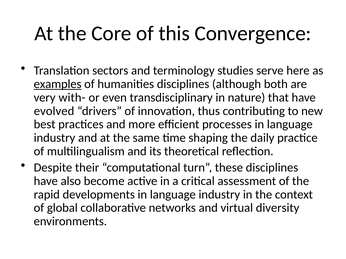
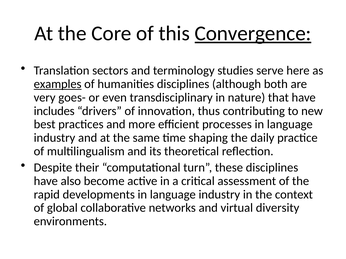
Convergence underline: none -> present (253, 33)
with-: with- -> goes- (72, 98)
evolved: evolved -> includes (54, 111)
